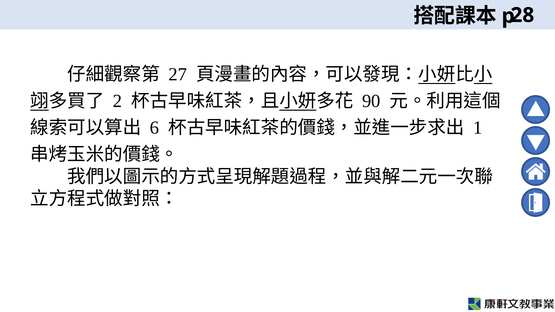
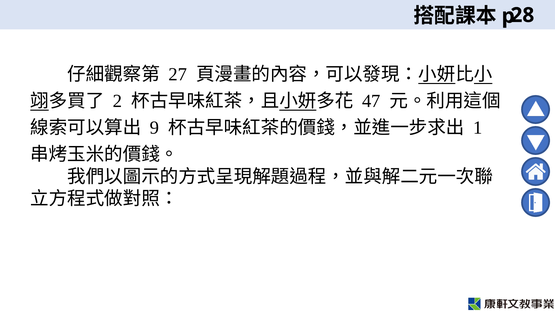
90: 90 -> 47 (371, 101)
6: 6 -> 9 (155, 128)
